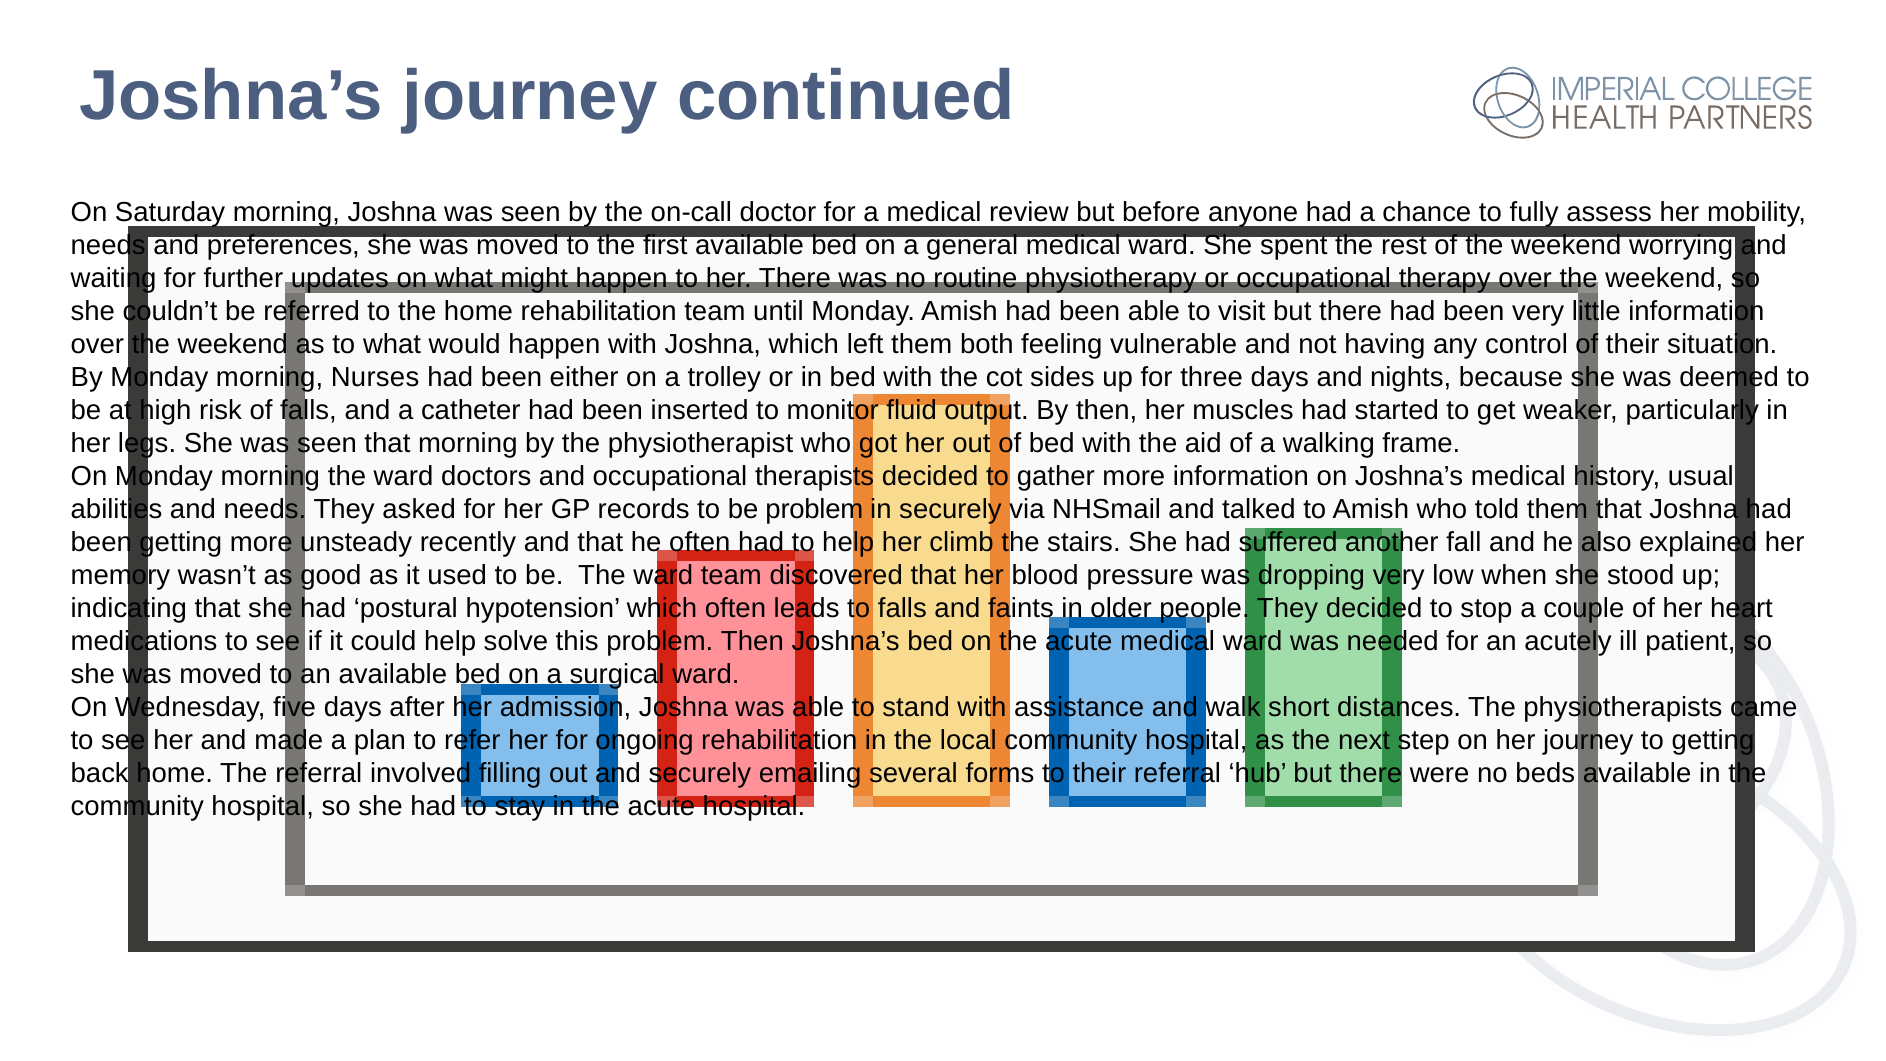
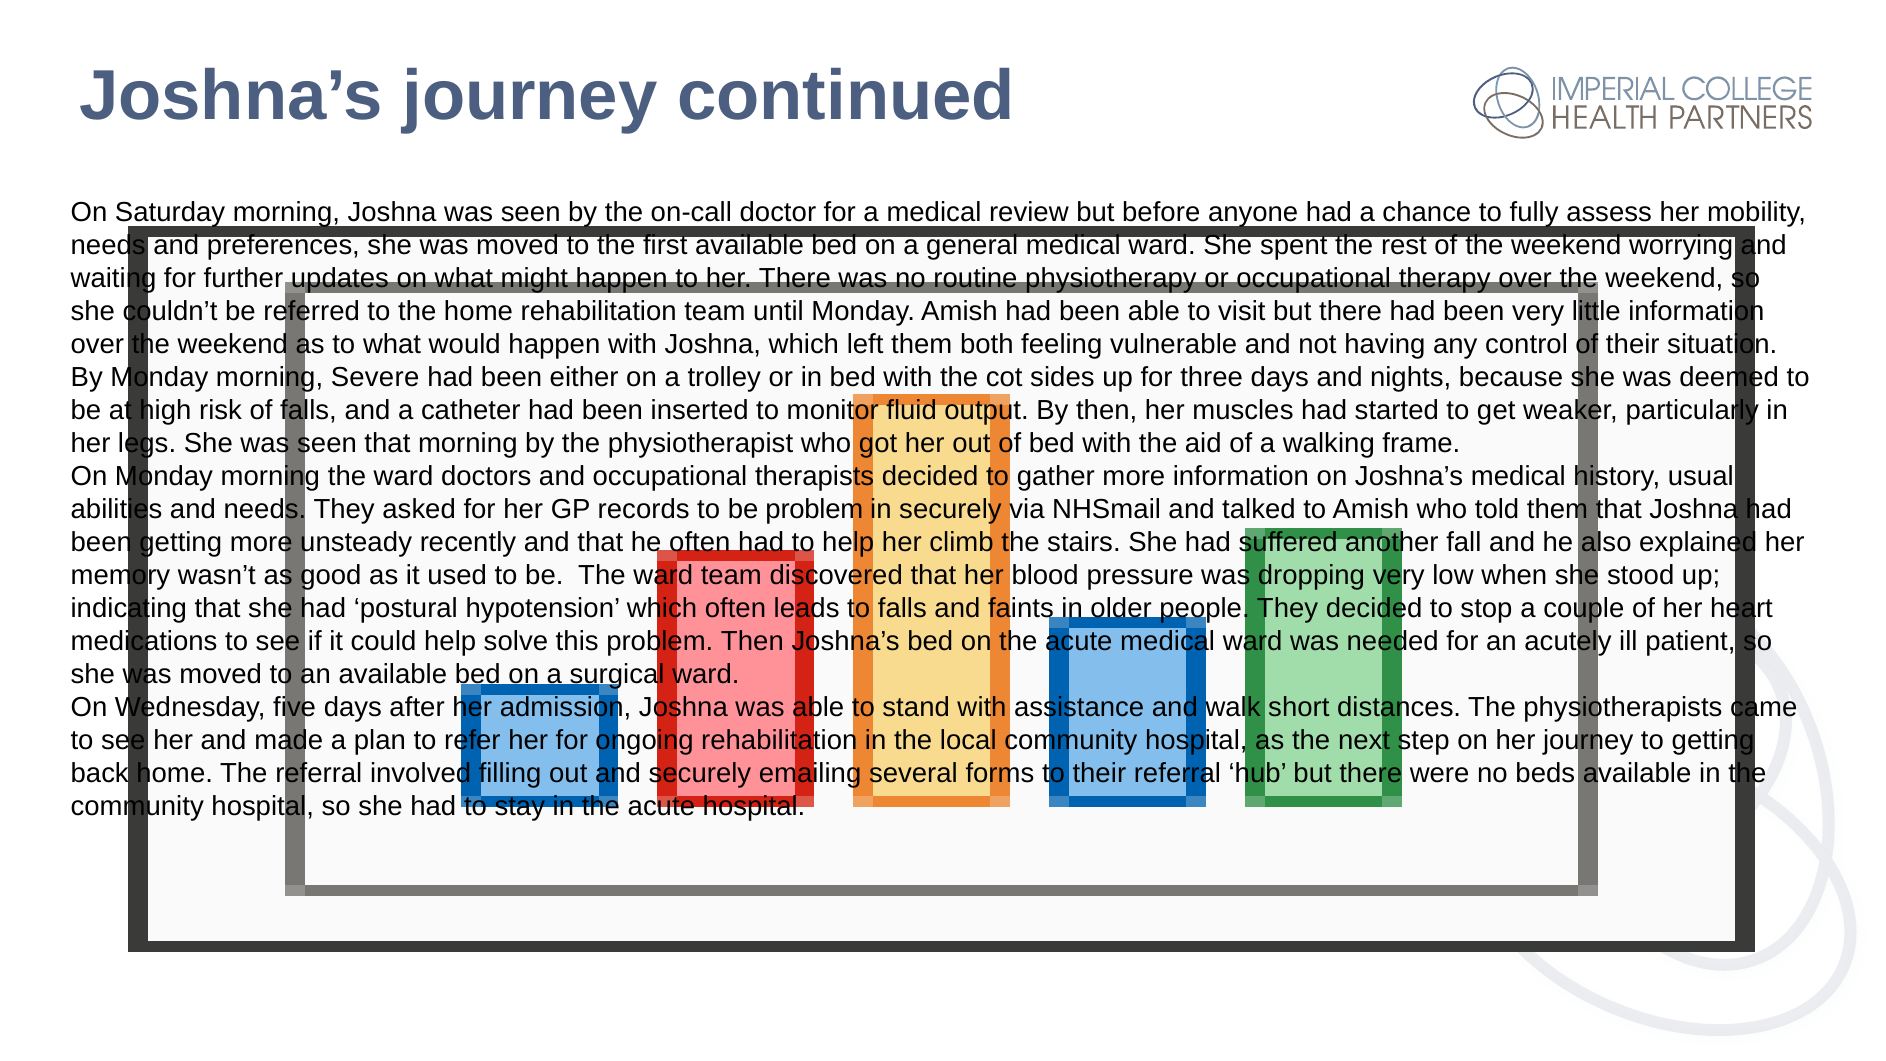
Nurses: Nurses -> Severe (375, 377)
